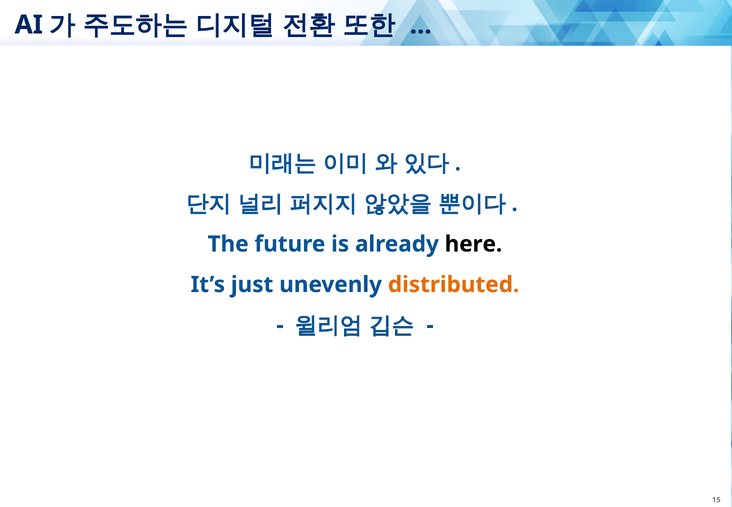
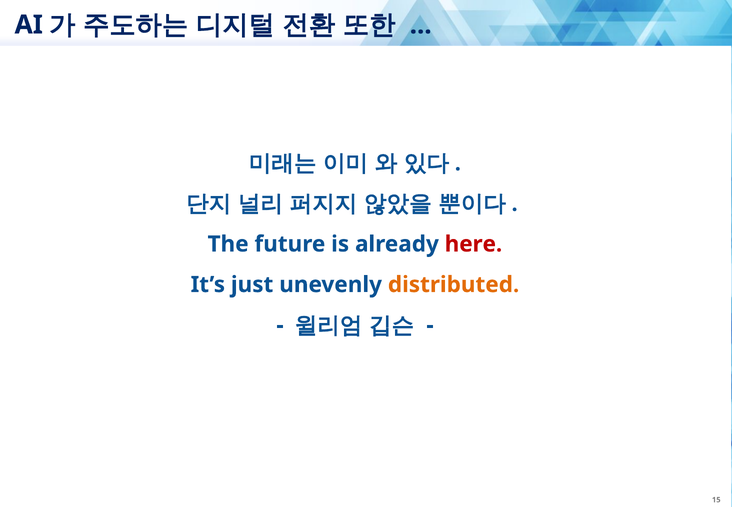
here colour: black -> red (473, 244)
